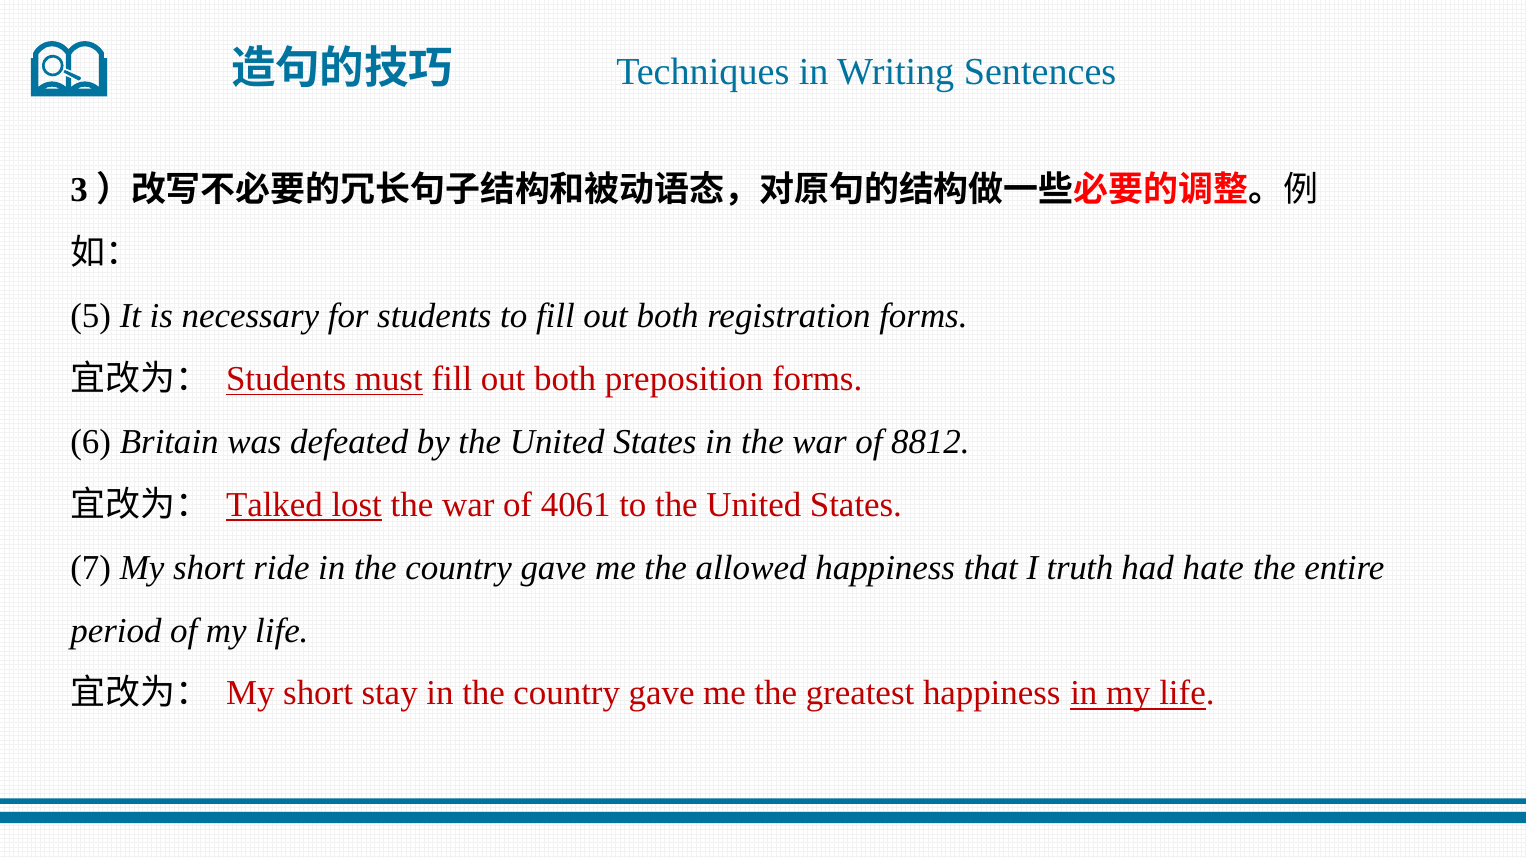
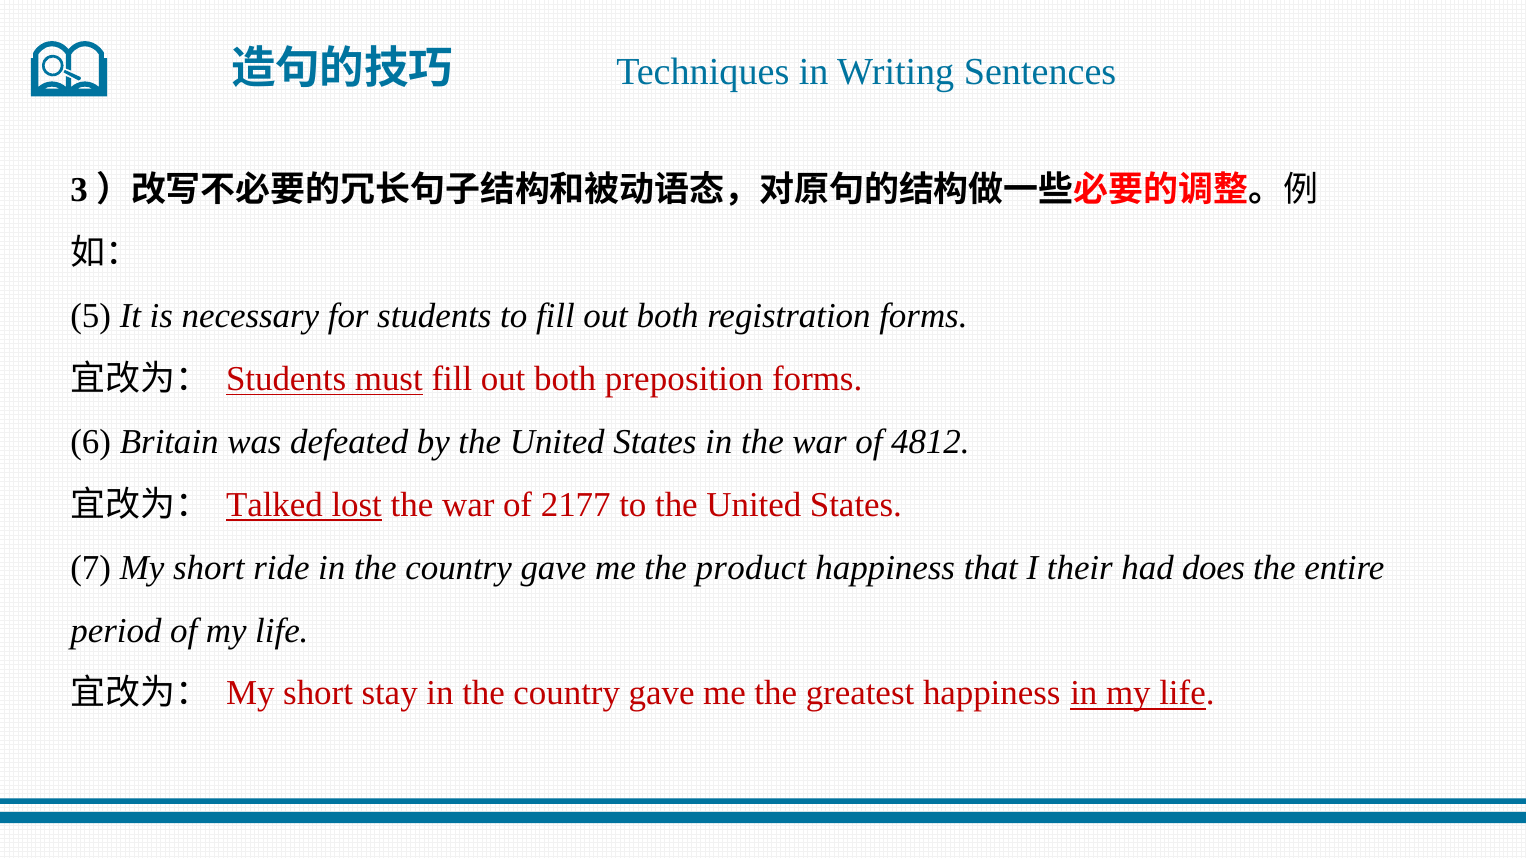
8812: 8812 -> 4812 (930, 442)
4061: 4061 -> 2177 (576, 505)
allowed: allowed -> product (751, 568)
truth: truth -> their (1080, 568)
hate: hate -> does (1214, 568)
